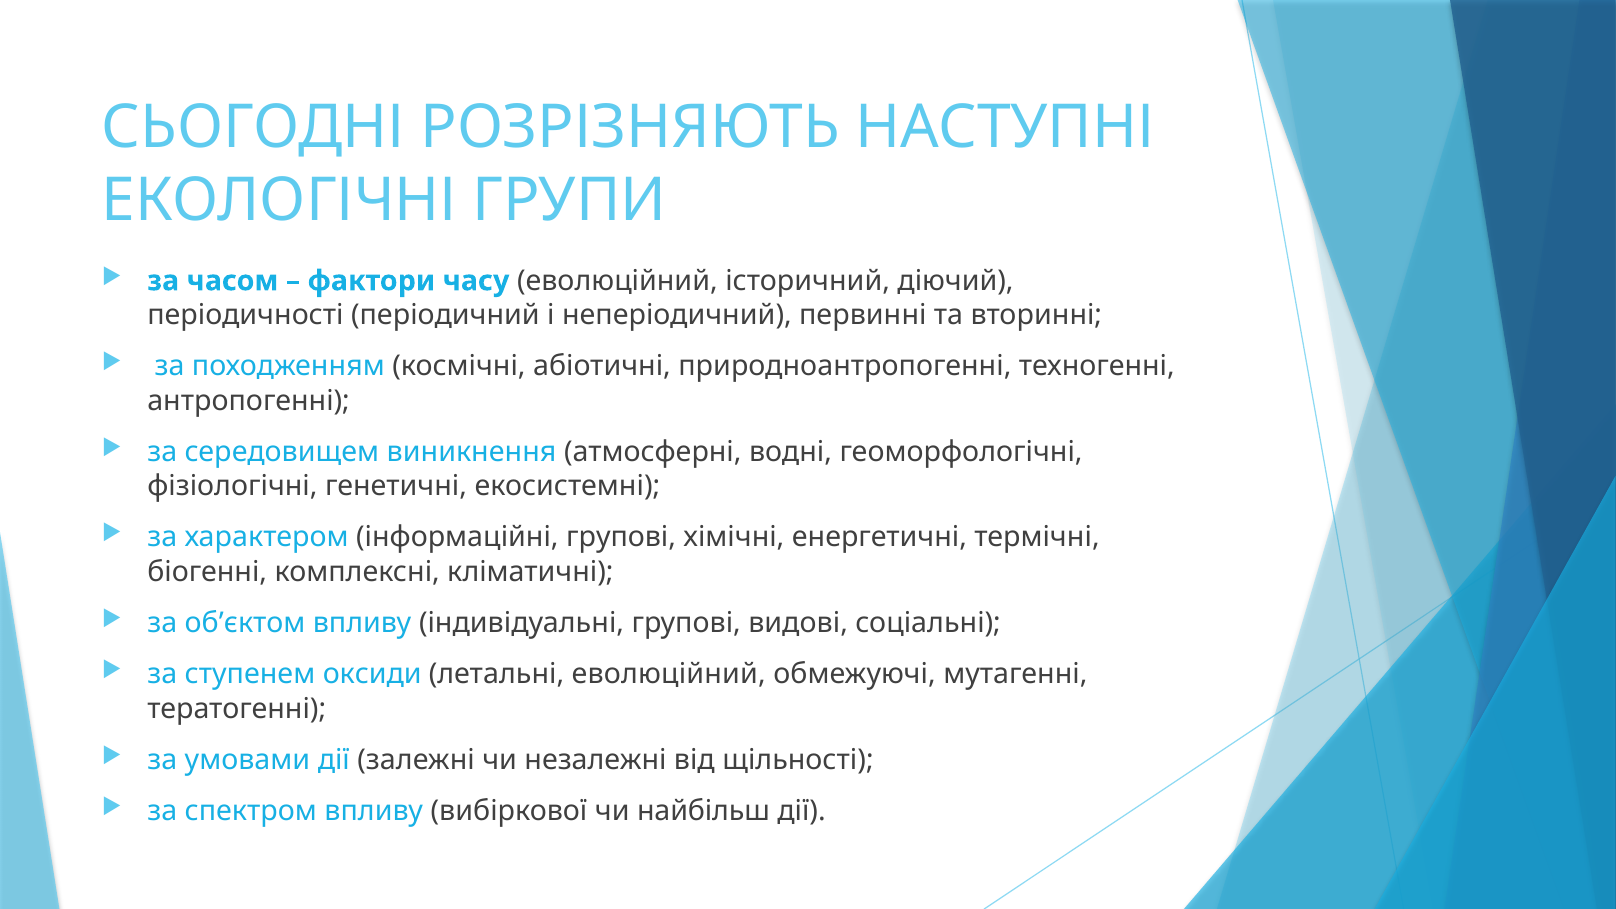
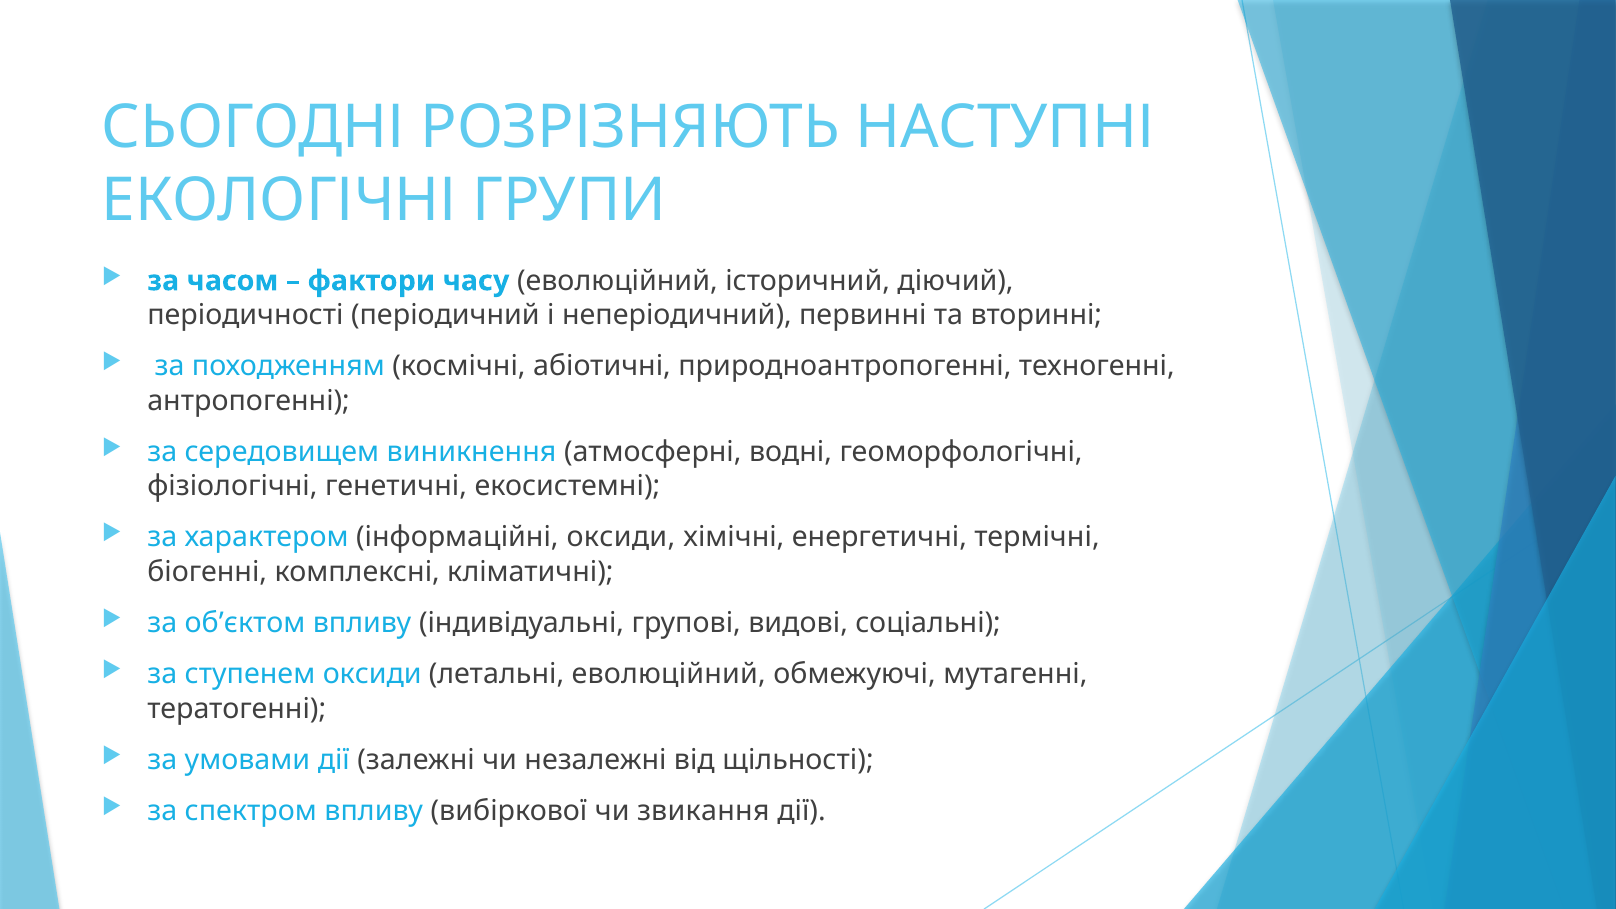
інформаційні групові: групові -> оксиди (621, 538)
найбільш: найбільш -> звикання (703, 811)
